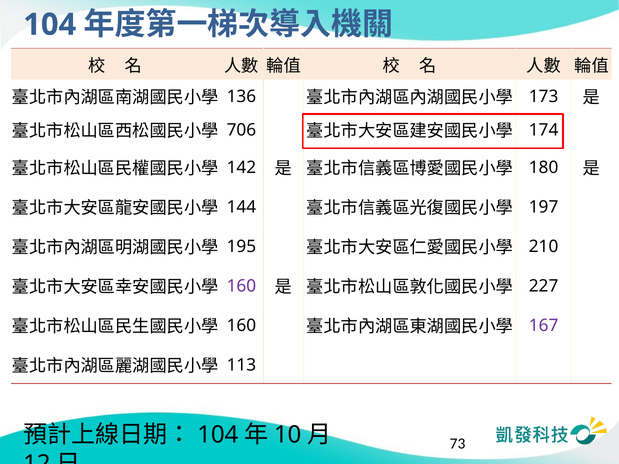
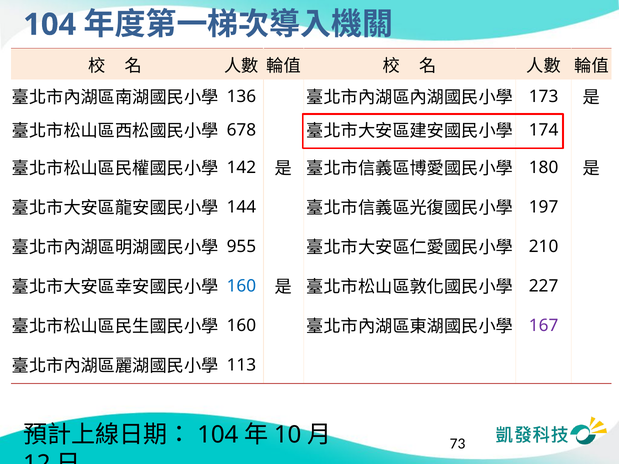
706: 706 -> 678 (241, 130)
195: 195 -> 955 (241, 247)
160 colour: purple -> blue (241, 286)
